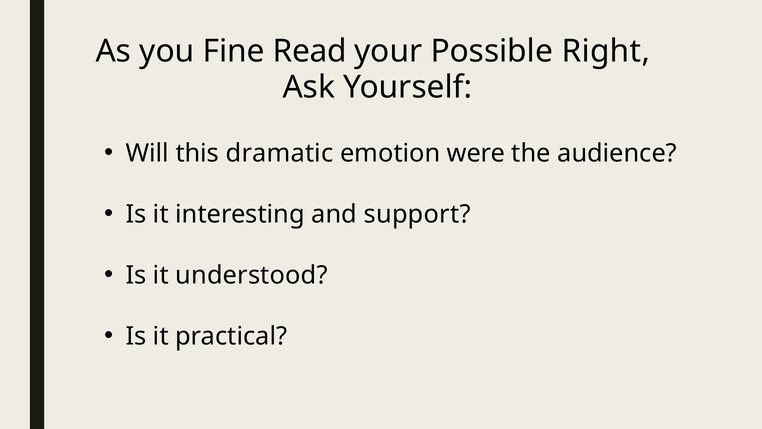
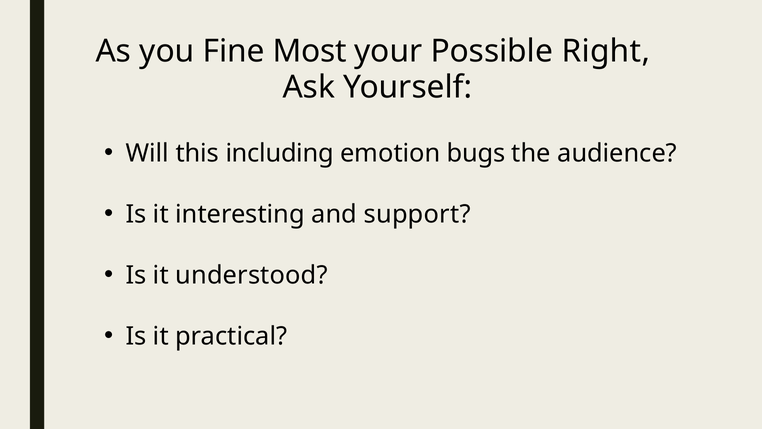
Read: Read -> Most (310, 51)
dramatic: dramatic -> including (280, 153)
were: were -> bugs (476, 153)
